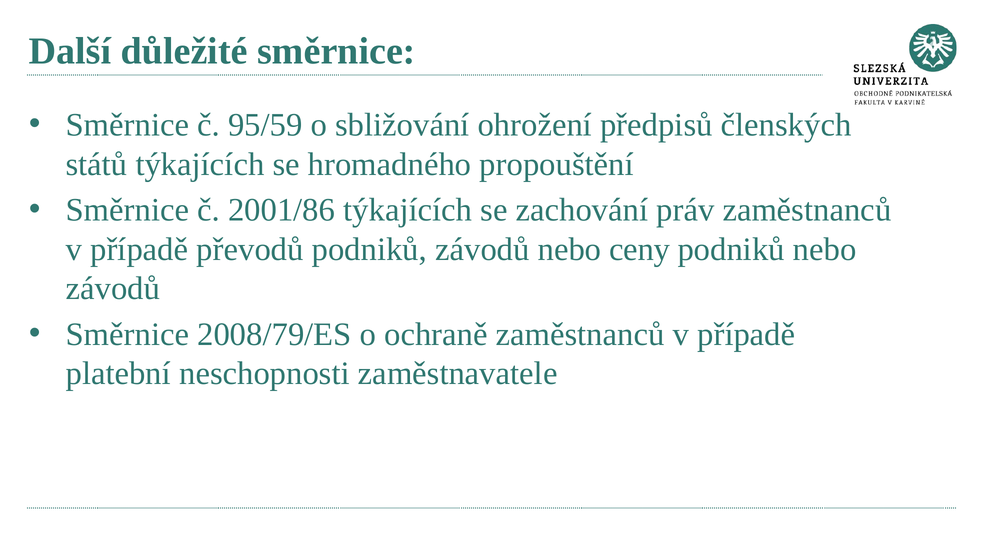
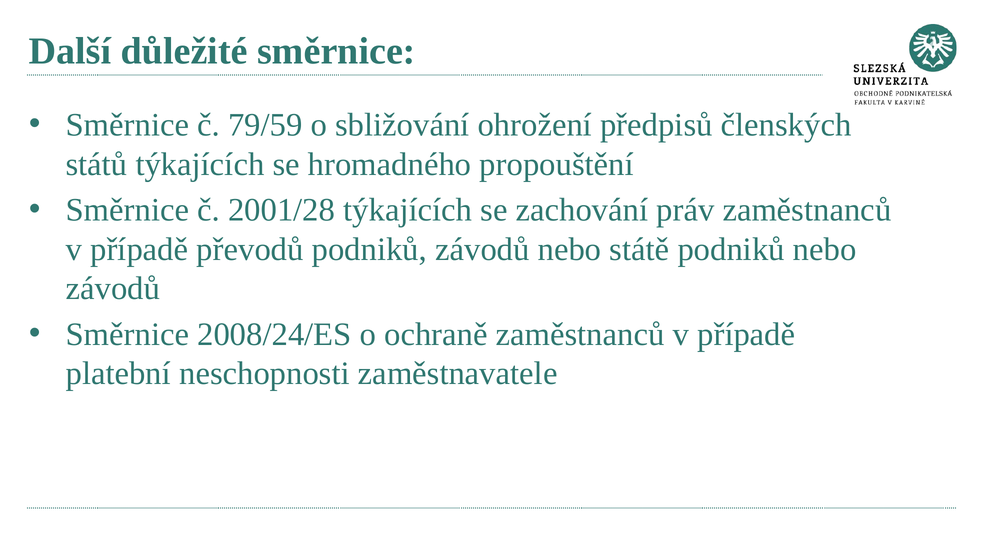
95/59: 95/59 -> 79/59 (265, 125)
2001/86: 2001/86 -> 2001/28 (282, 210)
ceny: ceny -> státě (639, 249)
2008/79/ES: 2008/79/ES -> 2008/24/ES (274, 334)
